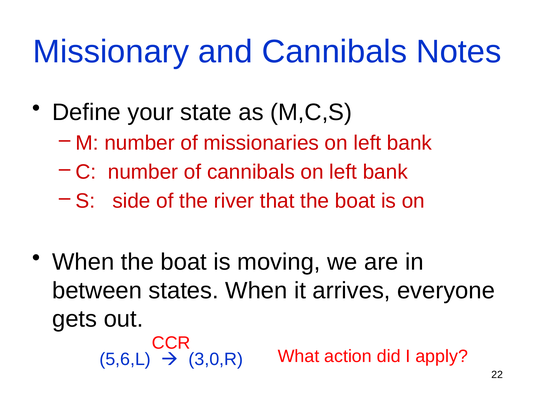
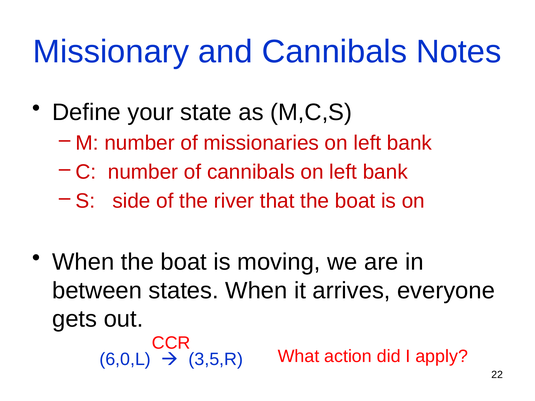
5,6,L: 5,6,L -> 6,0,L (125, 359)
3,0,R: 3,0,R -> 3,5,R (216, 359)
